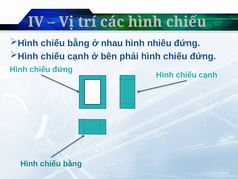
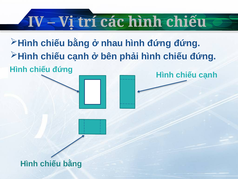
hình nhiêu: nhiêu -> đứng (159, 43)
